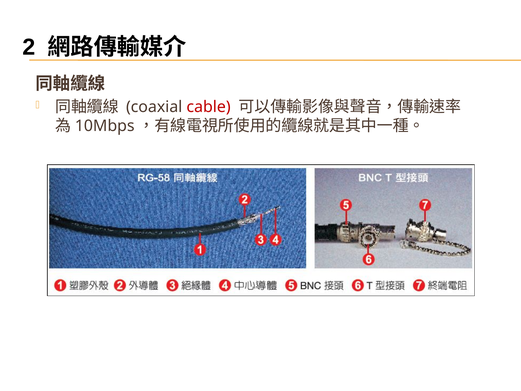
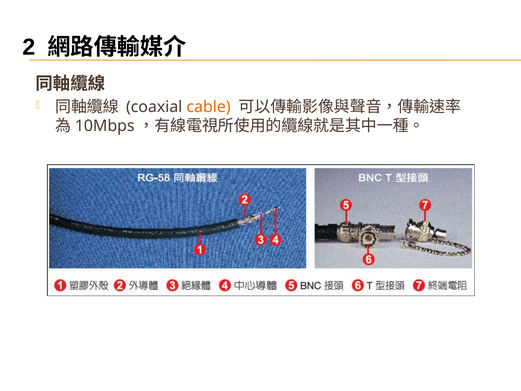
cable colour: red -> orange (209, 107)
